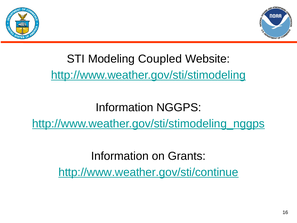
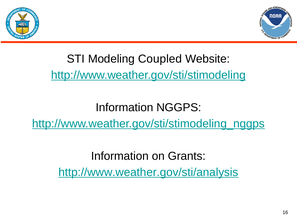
http://www.weather.gov/sti/continue: http://www.weather.gov/sti/continue -> http://www.weather.gov/sti/analysis (148, 172)
